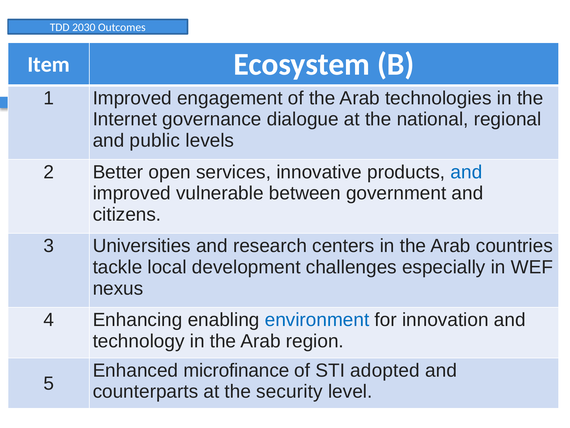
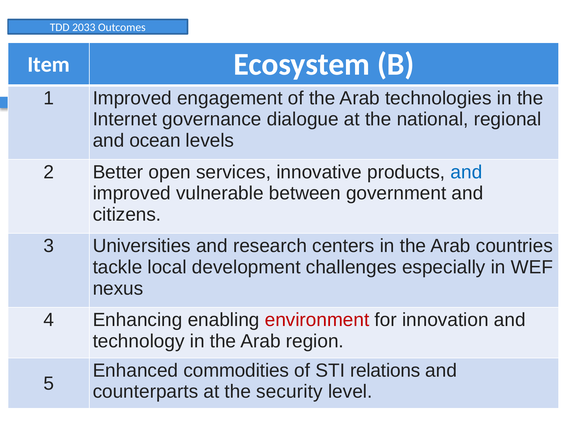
2030: 2030 -> 2033 (84, 27)
public: public -> ocean (155, 140)
environment colour: blue -> red (317, 320)
microfinance: microfinance -> commodities (236, 370)
adopted: adopted -> relations (385, 370)
